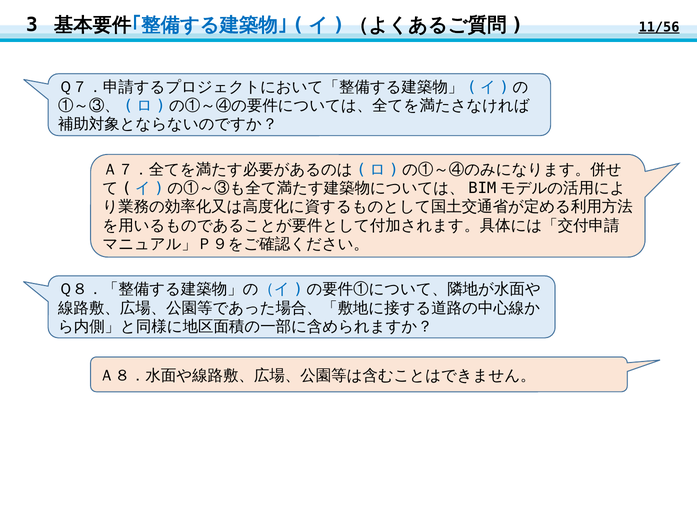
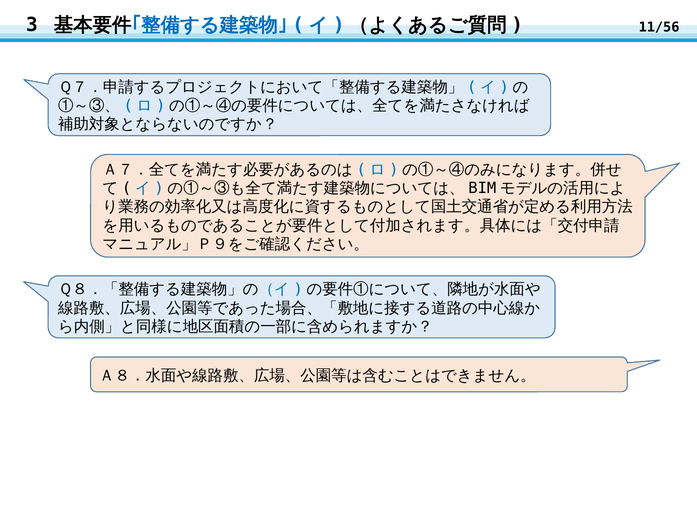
11/56 underline: present -> none (659, 27)
